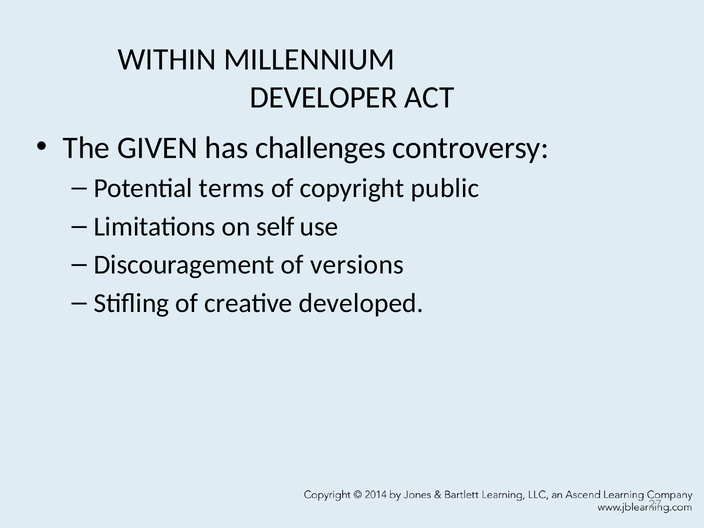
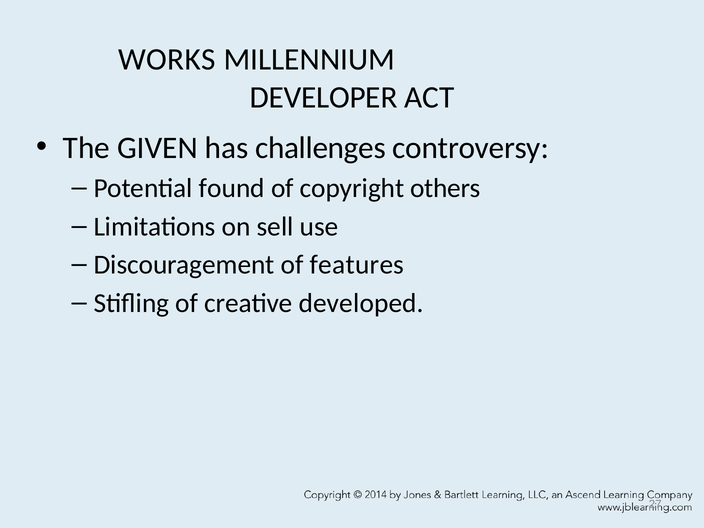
WITHIN: WITHIN -> WORKS (167, 60)
terms: terms -> found (232, 188)
public: public -> others (445, 188)
self: self -> sell (275, 226)
versions: versions -> features (357, 265)
